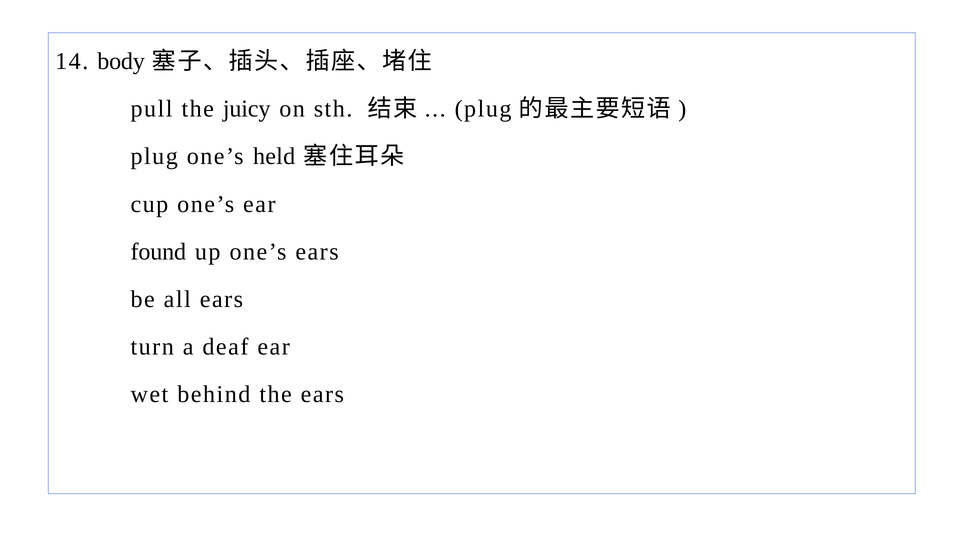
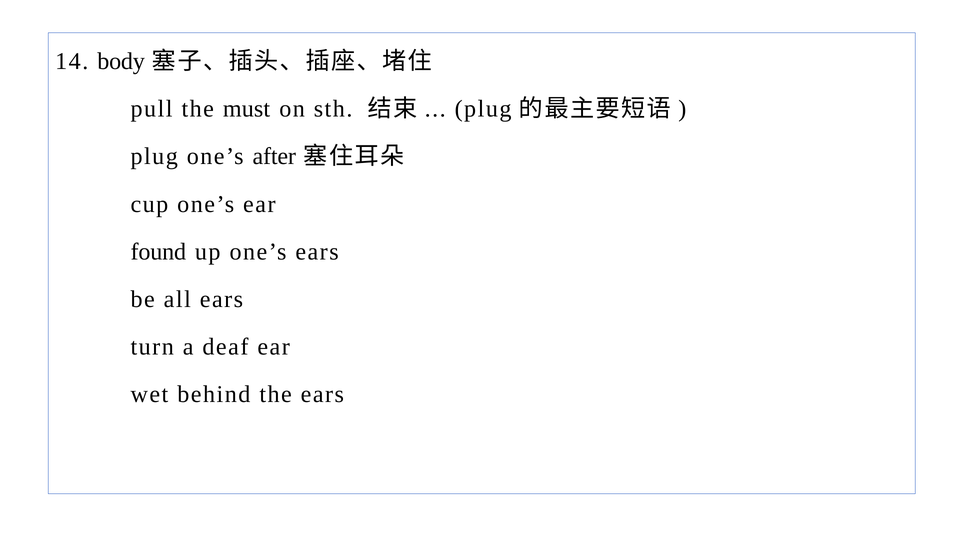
juicy: juicy -> must (247, 109)
held: held -> after (274, 157)
